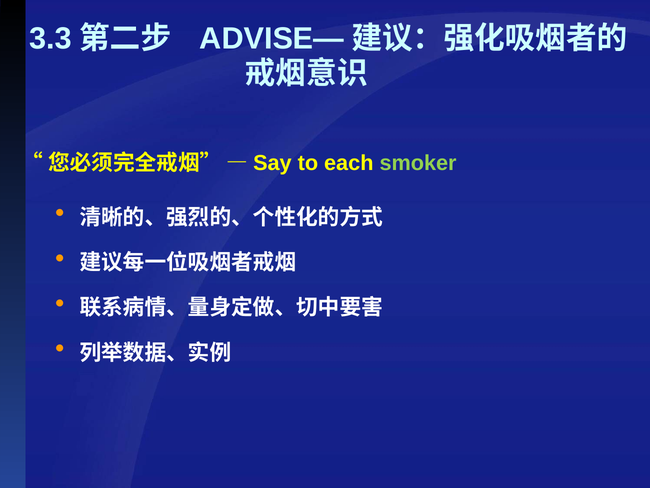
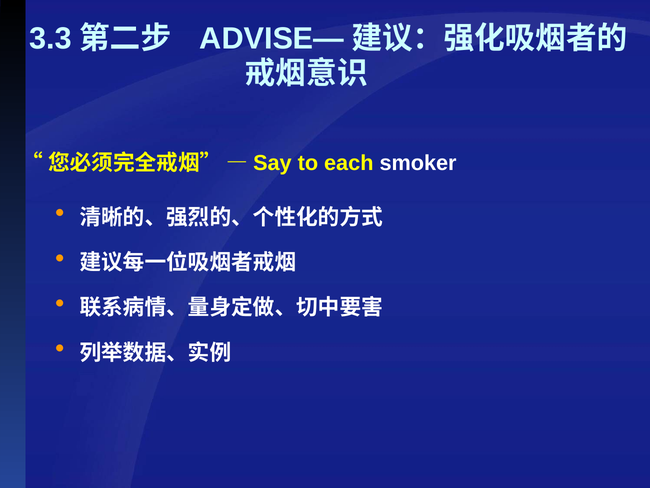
smoker colour: light green -> white (418, 163)
